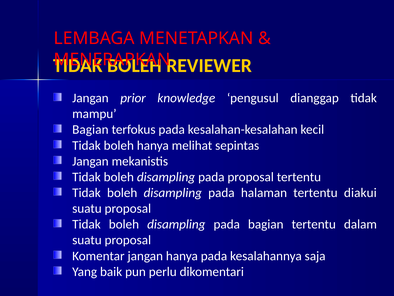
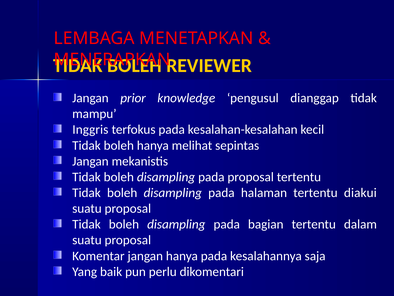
Bagian: Bagian -> Inggris (90, 129)
